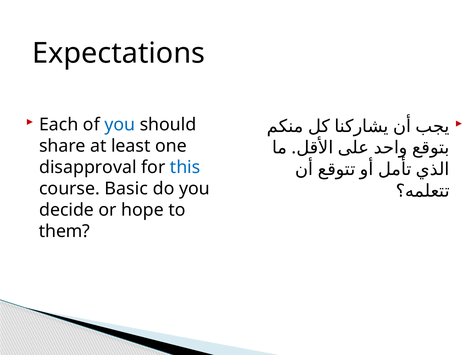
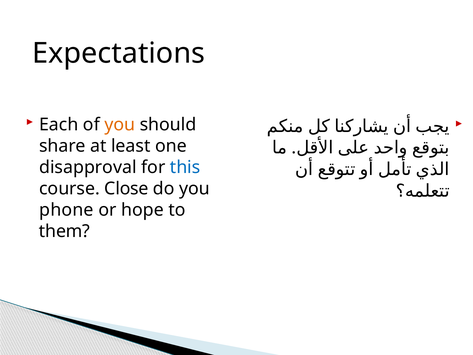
you colour: blue -> orange (120, 125)
Basic: Basic -> Close (126, 188)
decide: decide -> phone (66, 210)
